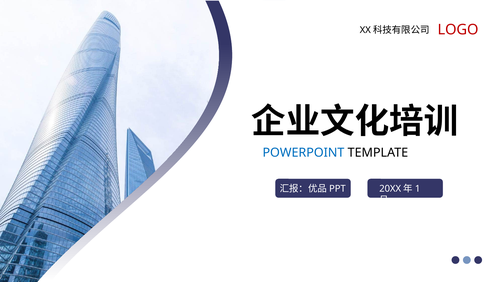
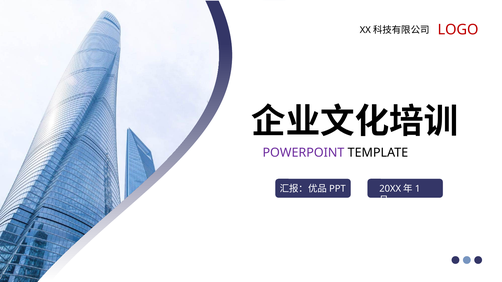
POWERPOINT colour: blue -> purple (303, 153)
